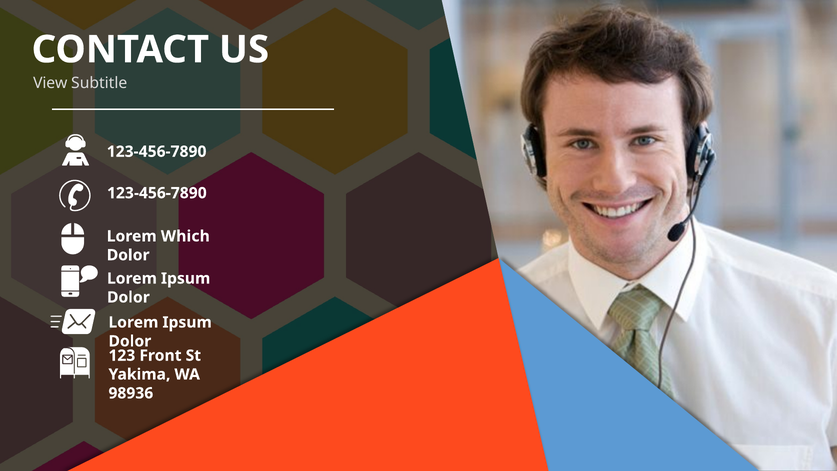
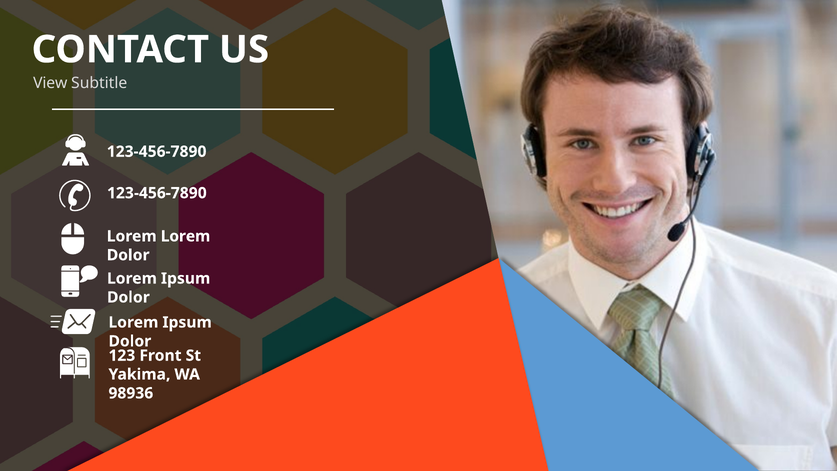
Lorem Which: Which -> Lorem (186, 236)
